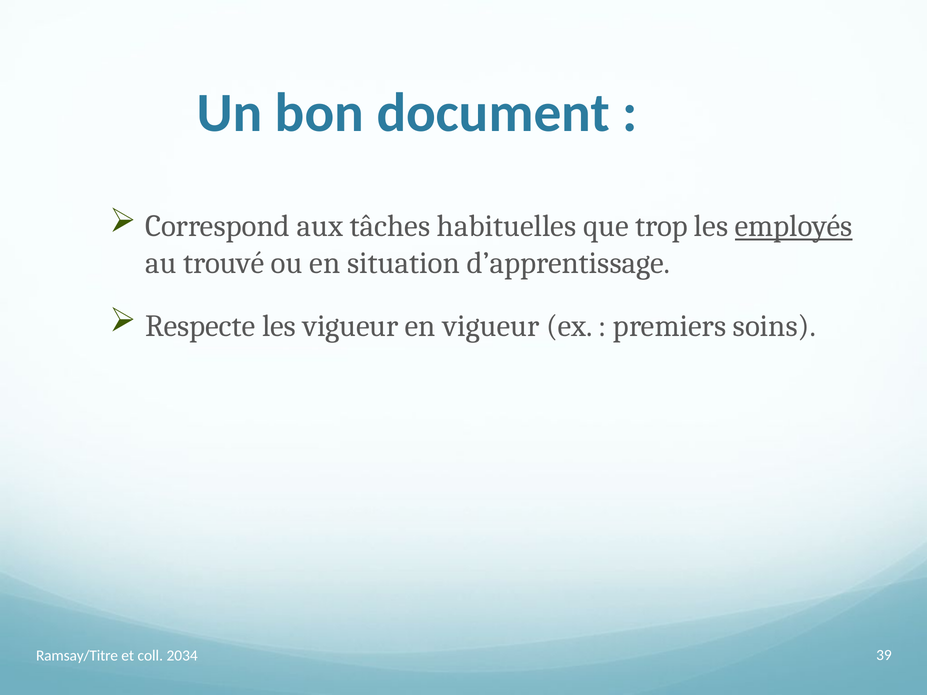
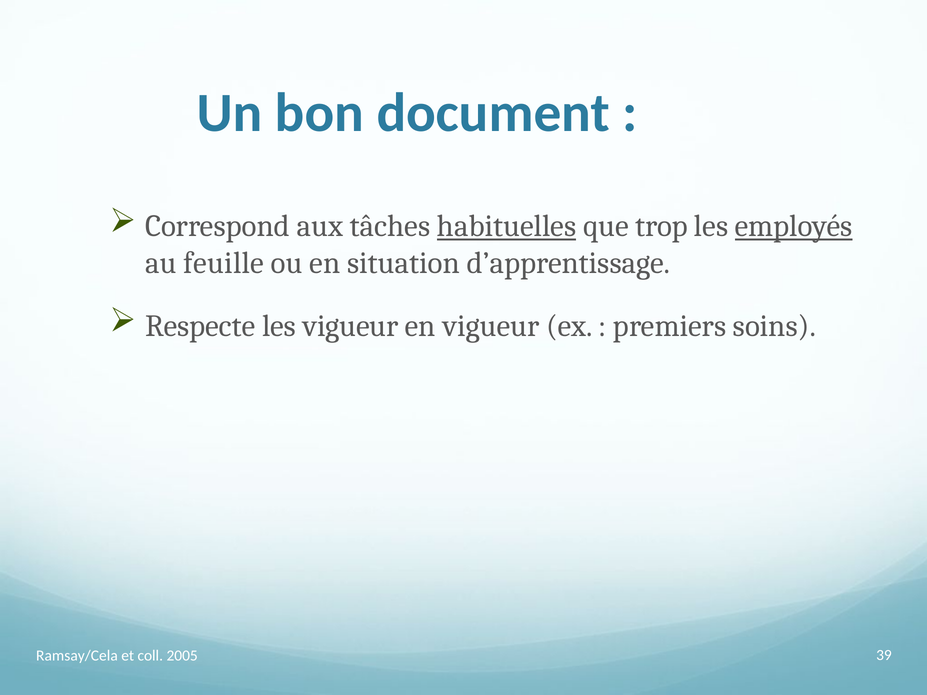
habituelles underline: none -> present (507, 226)
trouvé: trouvé -> feuille (224, 263)
Ramsay/Titre: Ramsay/Titre -> Ramsay/Cela (77, 656)
2034: 2034 -> 2005 (182, 656)
